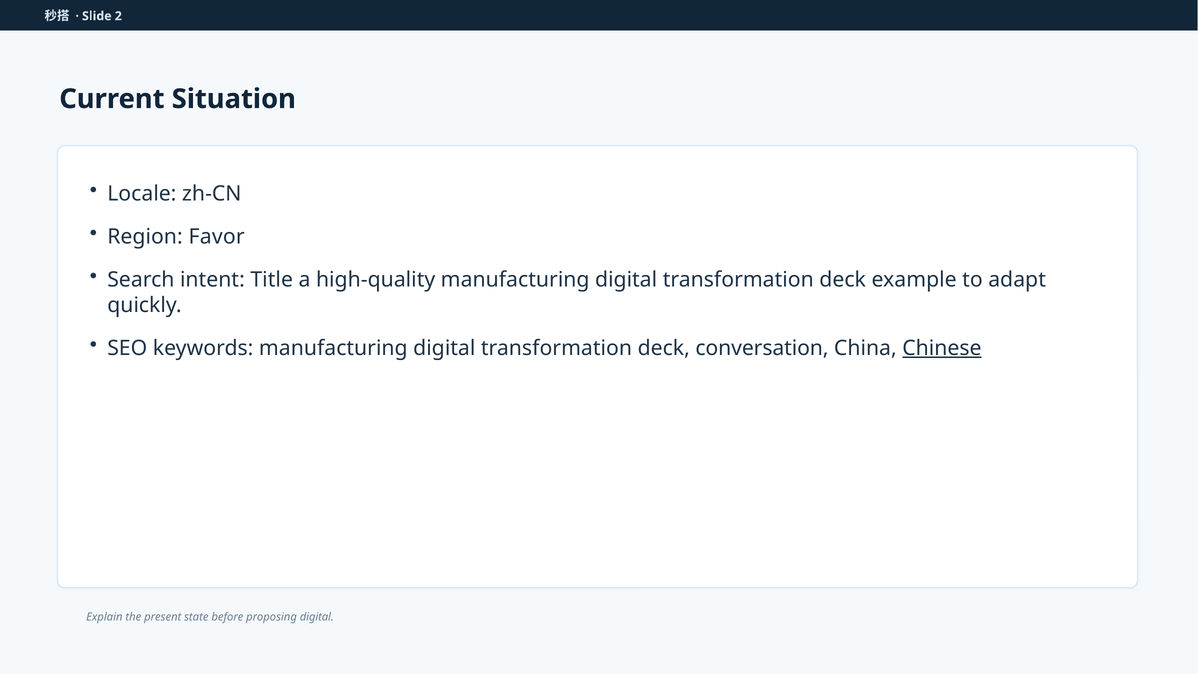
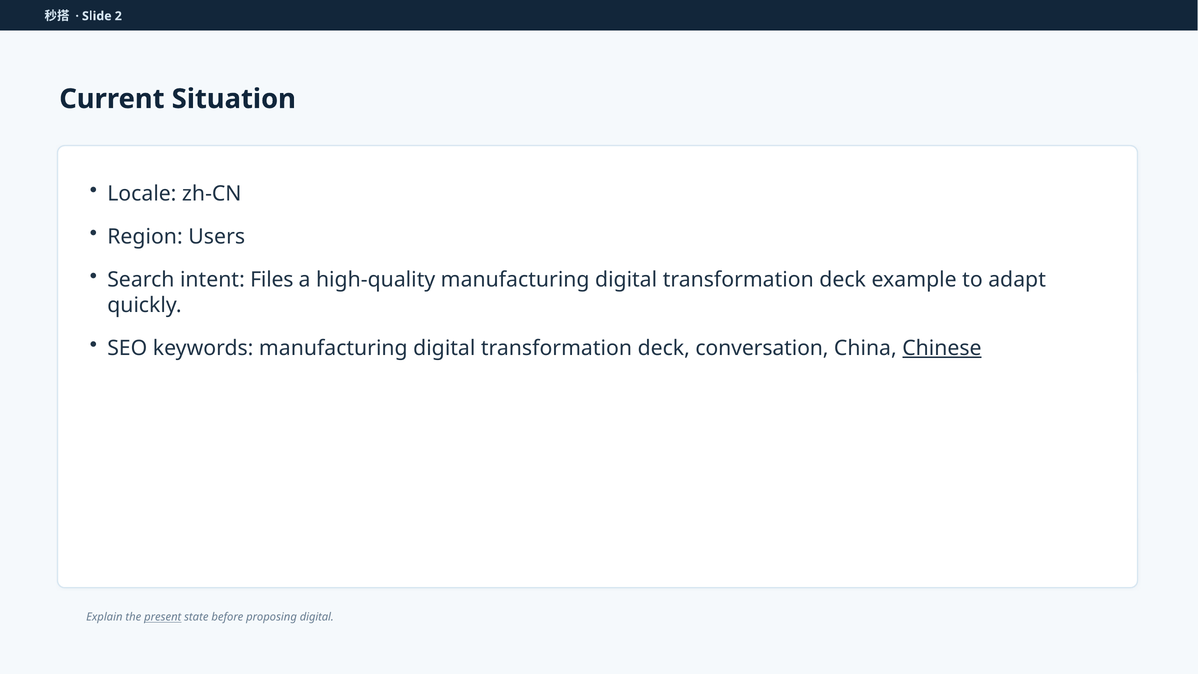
Favor: Favor -> Users (217, 237)
Title: Title -> Files (272, 280)
present underline: none -> present (163, 617)
